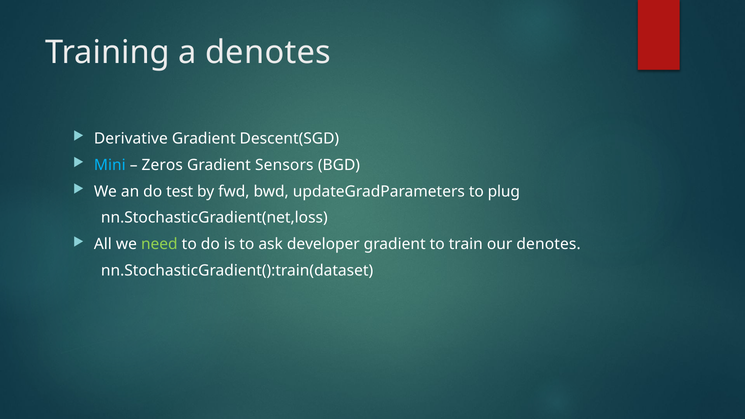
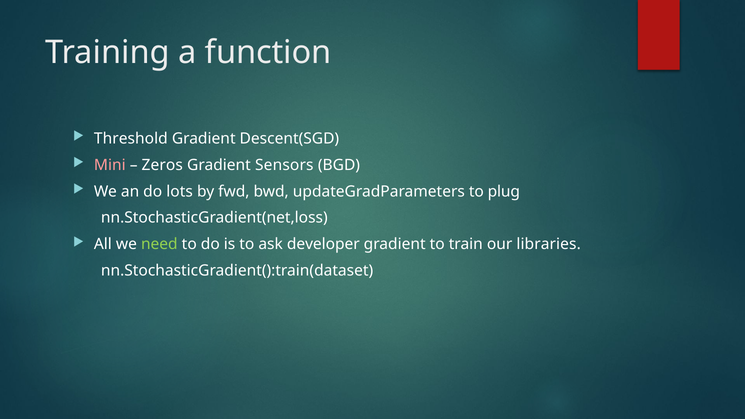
a denotes: denotes -> function (268, 52)
Derivative: Derivative -> Threshold (131, 139)
Mini colour: light blue -> pink (110, 165)
test: test -> lots (180, 191)
our denotes: denotes -> libraries (549, 244)
